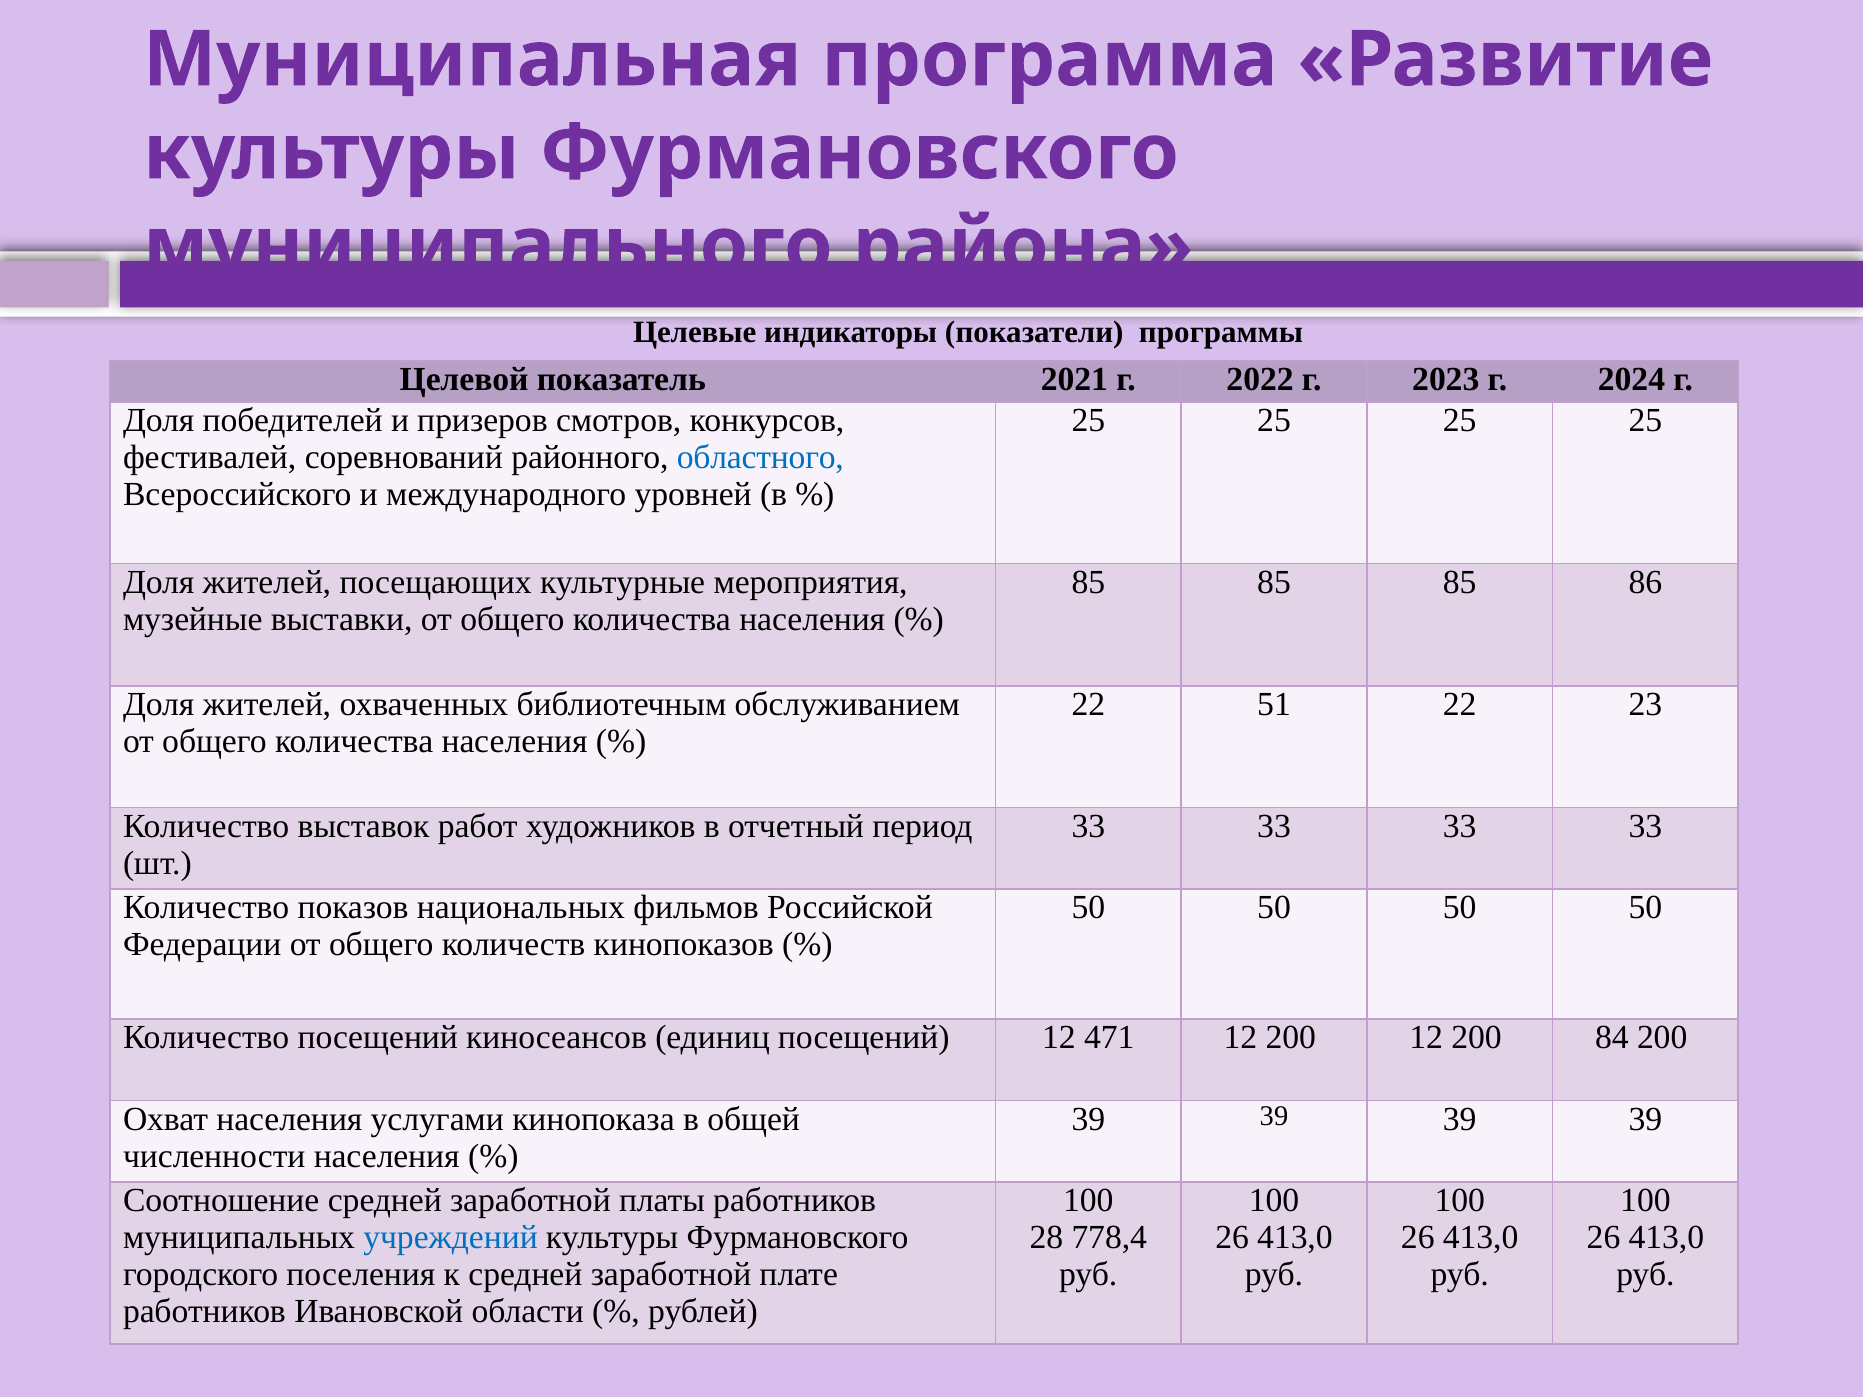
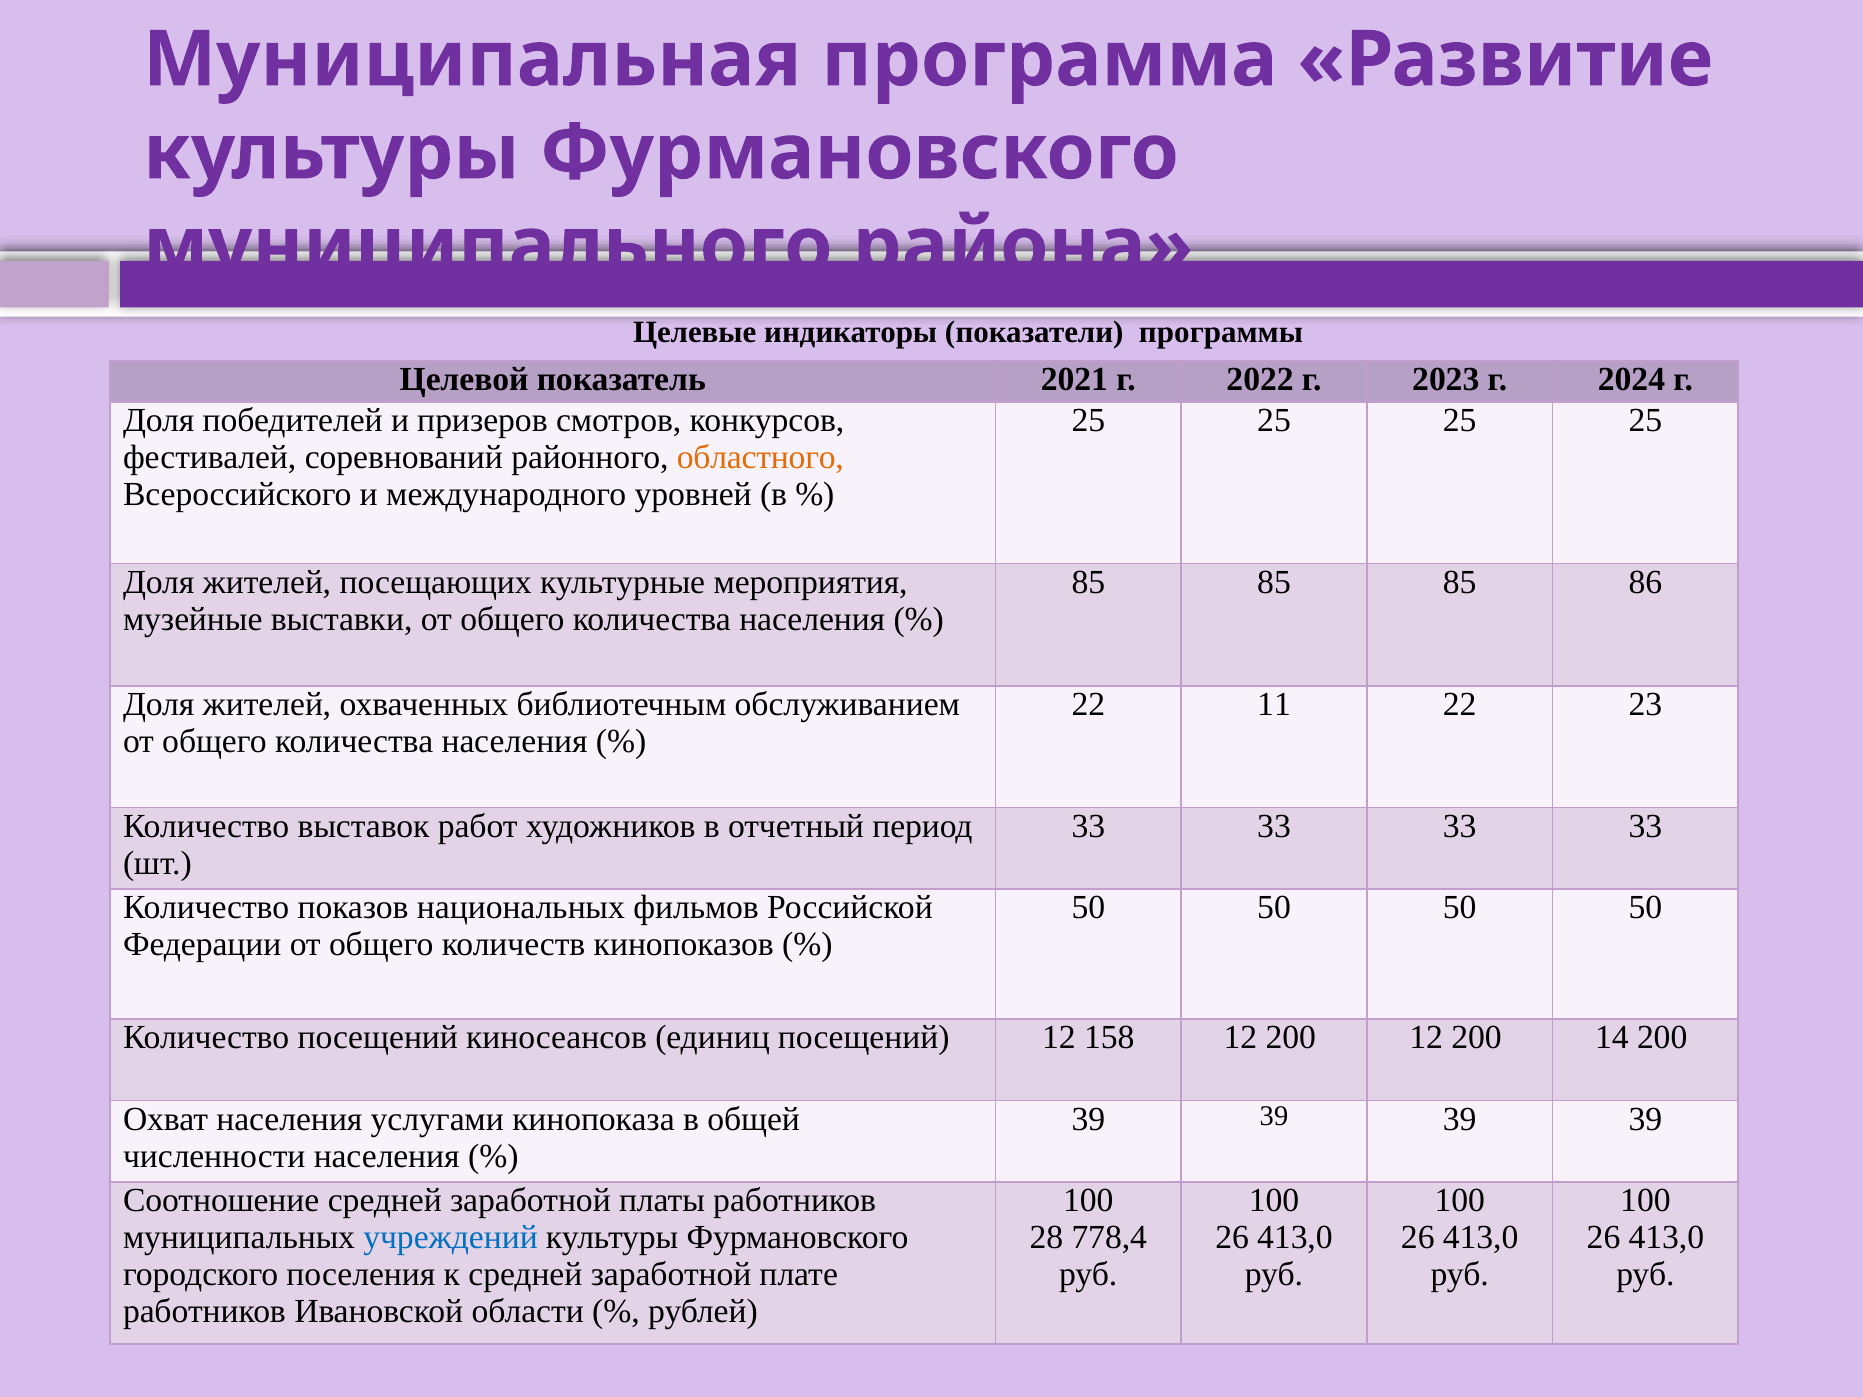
областного colour: blue -> orange (760, 458)
51: 51 -> 11 (1274, 705)
471: 471 -> 158 (1109, 1038)
84: 84 -> 14 (1612, 1038)
